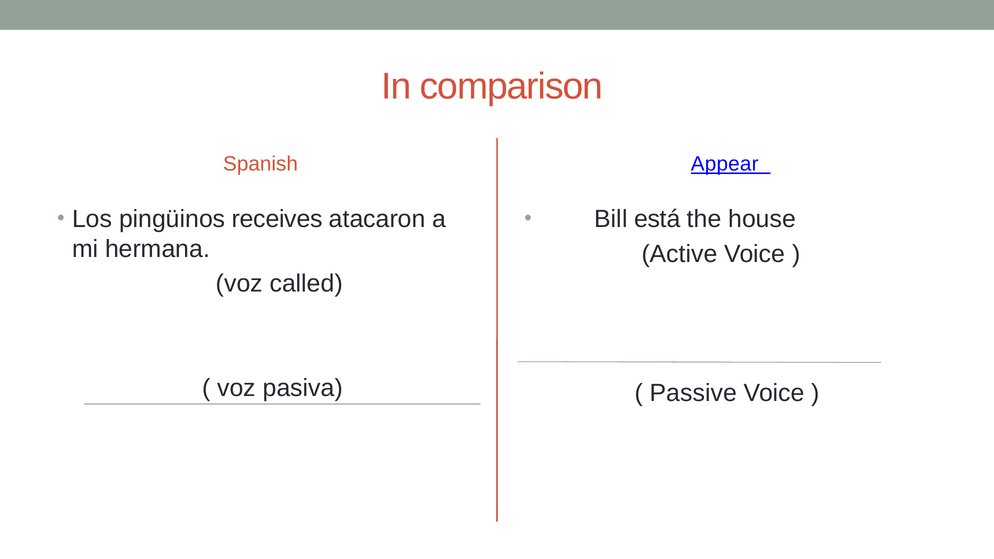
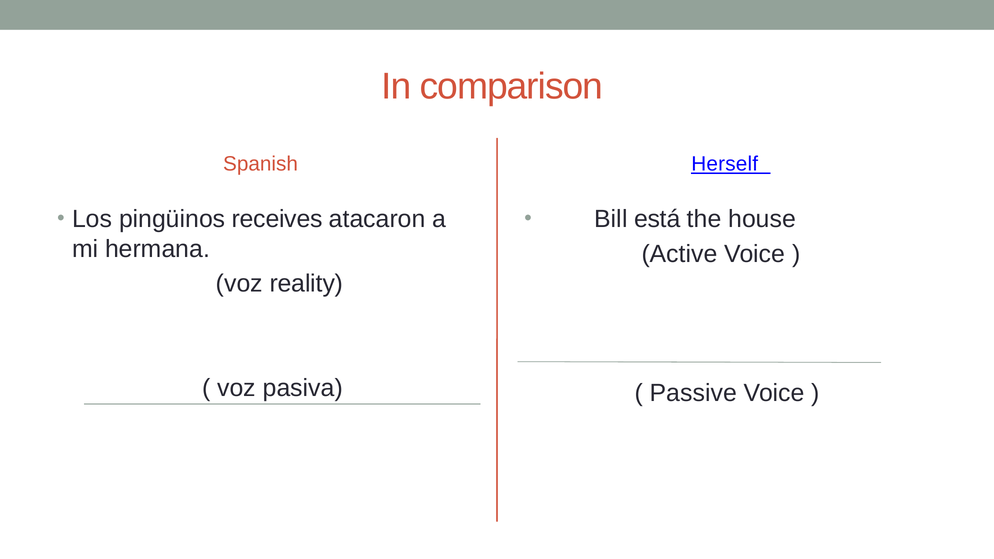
Appear: Appear -> Herself (725, 164)
called: called -> reality (306, 284)
